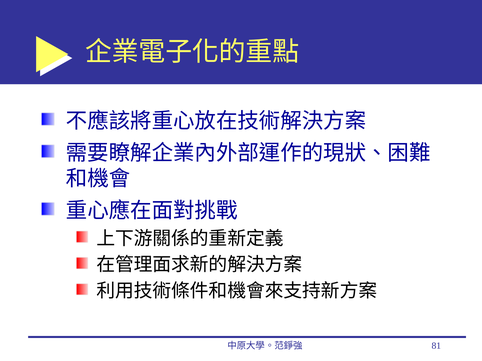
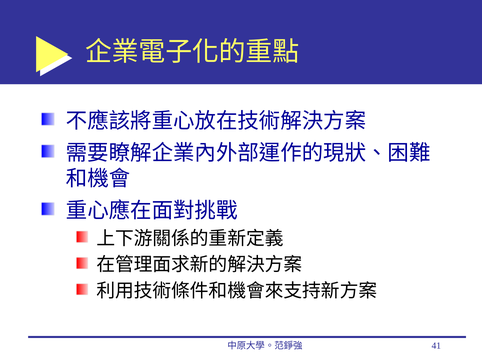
81: 81 -> 41 (436, 346)
